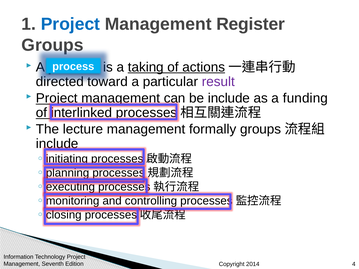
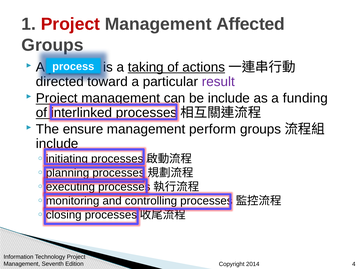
Project colour: blue -> red (70, 24)
Register: Register -> Affected (251, 24)
lecture: lecture -> ensure (83, 129)
formally: formally -> perform (213, 129)
